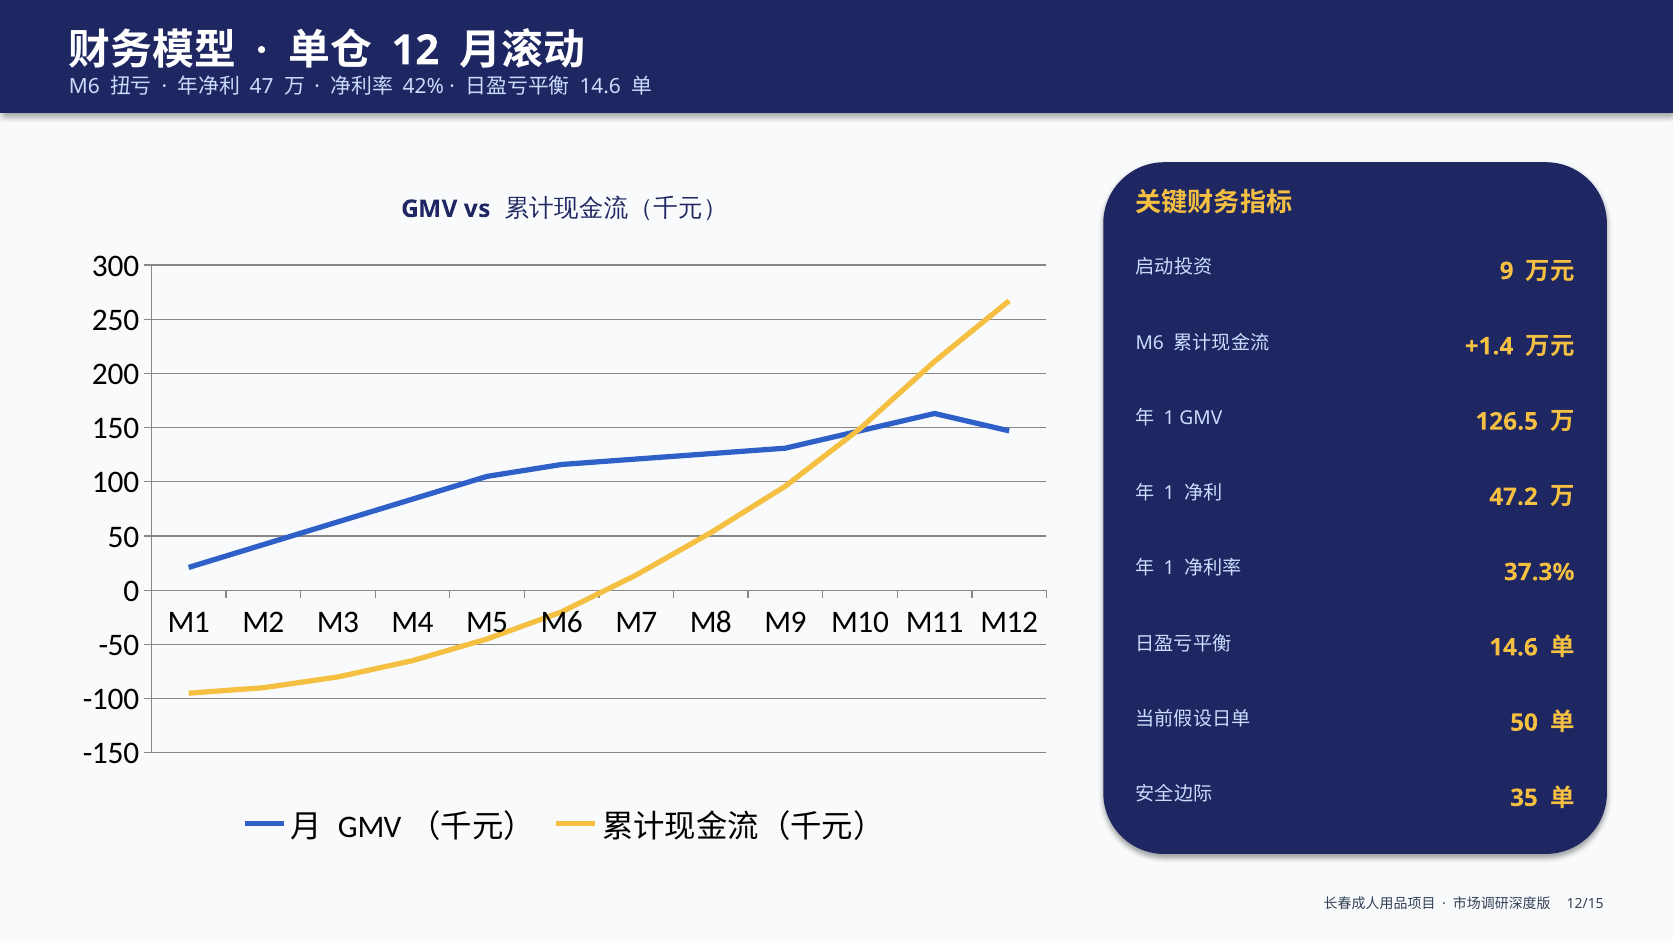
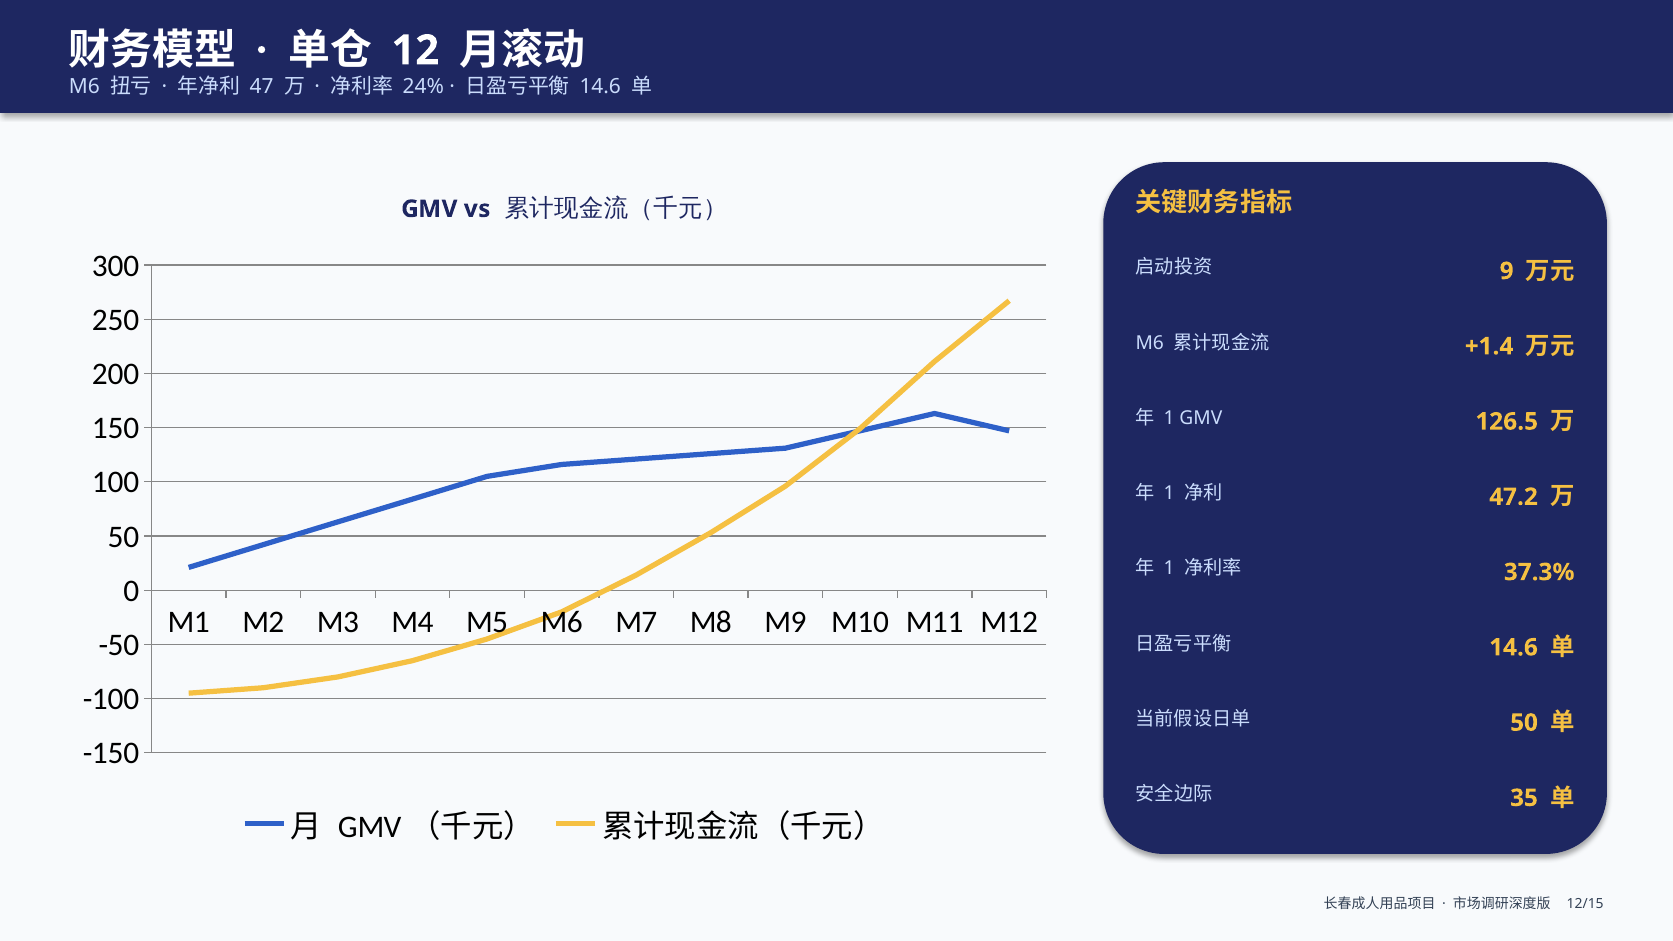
42%: 42% -> 24% (423, 87)
